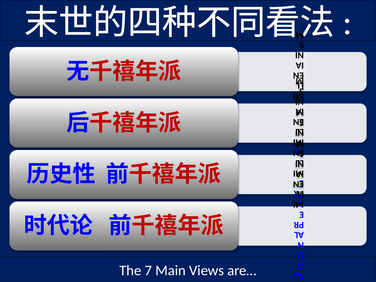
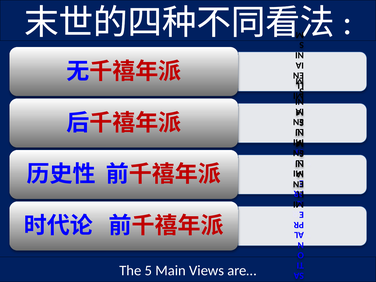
7: 7 -> 5 (148, 270)
